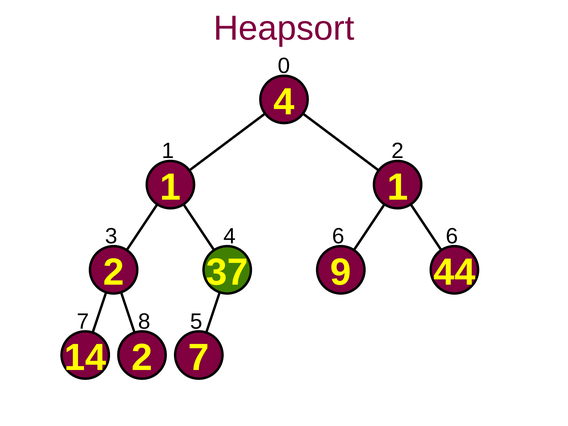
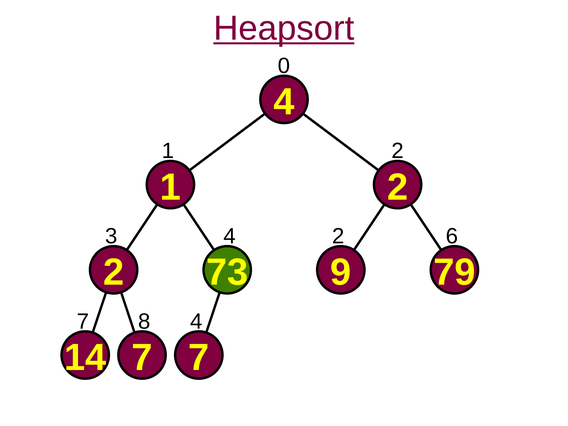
Heapsort underline: none -> present (284, 28)
1 1: 1 -> 2 (398, 187)
4 6: 6 -> 2 (338, 236)
37: 37 -> 73 (227, 272)
44: 44 -> 79 (454, 272)
8 5: 5 -> 4 (196, 321)
14 2: 2 -> 7 (142, 358)
